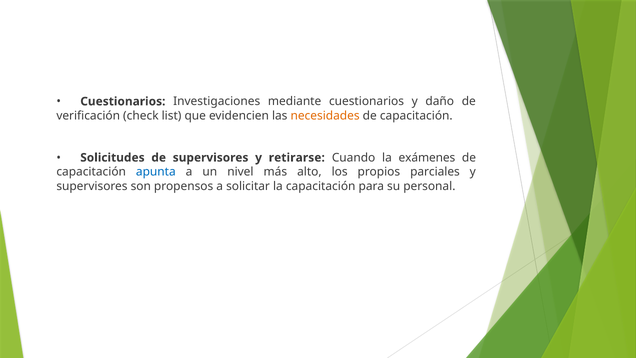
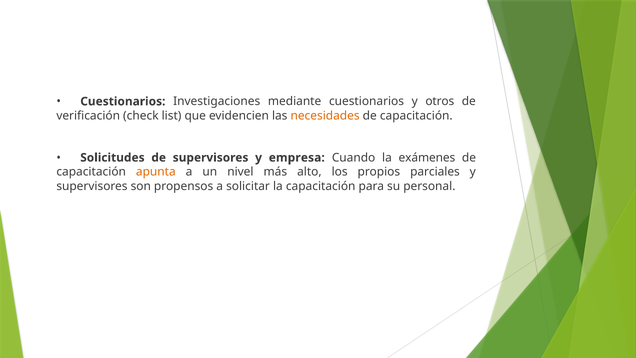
daño: daño -> otros (440, 101)
retirarse: retirarse -> empresa (297, 158)
apunta colour: blue -> orange (156, 172)
